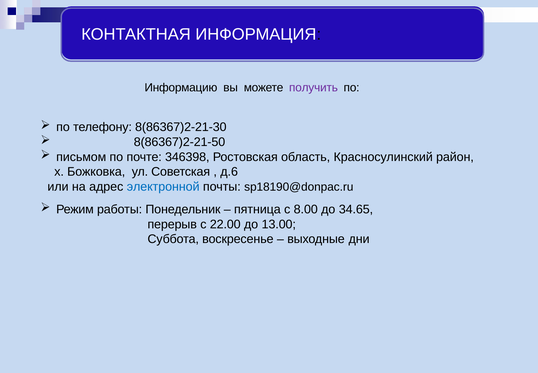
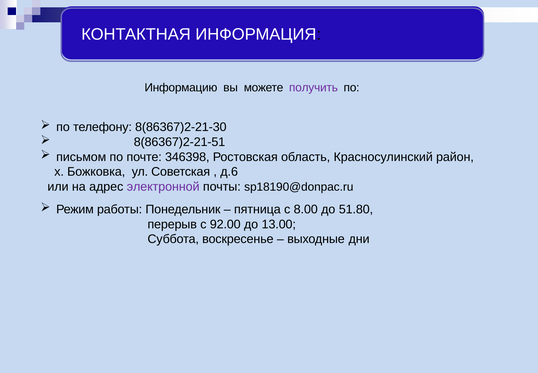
8(86367)2-21-50: 8(86367)2-21-50 -> 8(86367)2-21-51 (179, 142)
электронной colour: blue -> purple (163, 186)
34.65: 34.65 -> 51.80 (356, 209)
22.00: 22.00 -> 92.00 (225, 224)
